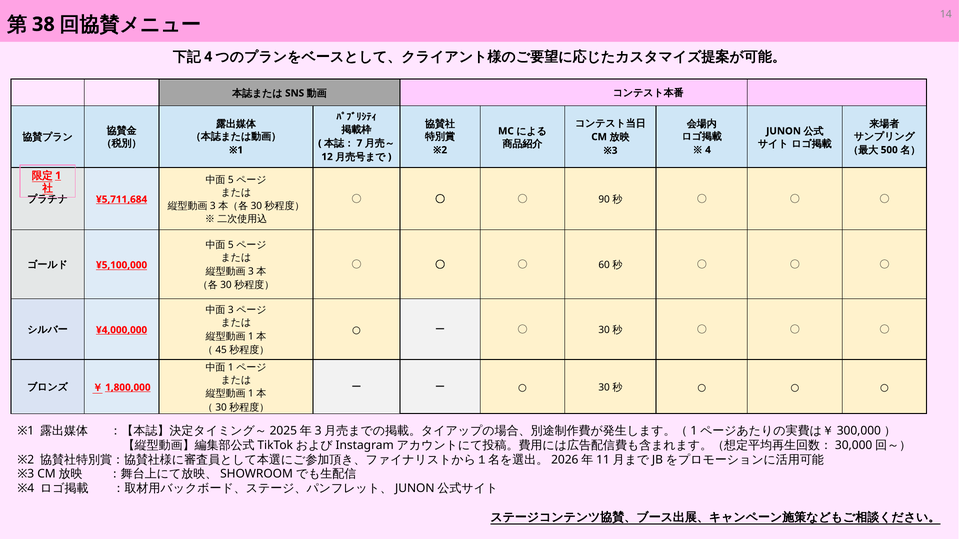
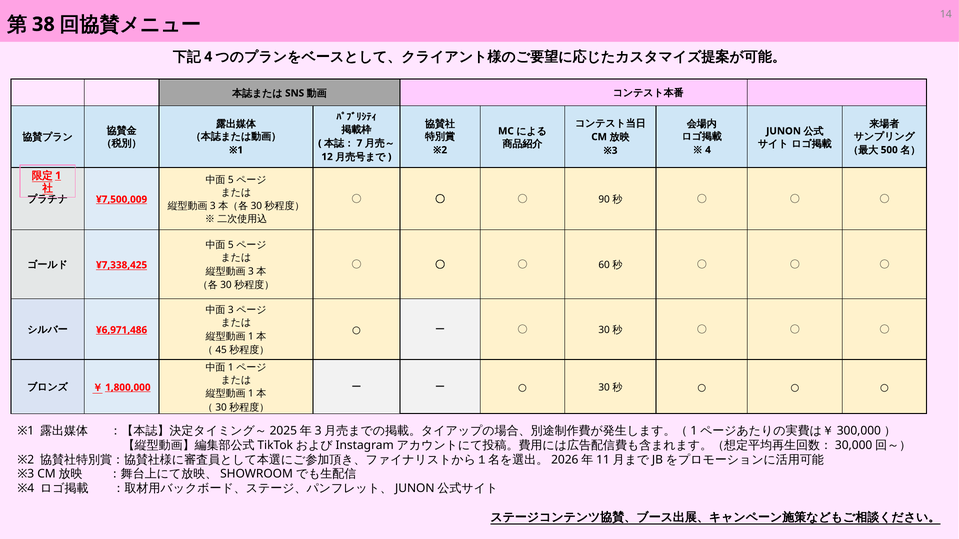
¥5,711,684: ¥5,711,684 -> ¥7,500,009 (122, 200)
¥5,100,000: ¥5,100,000 -> ¥7,338,425 (122, 265)
¥4,000,000: ¥4,000,000 -> ¥6,971,486 (122, 330)
